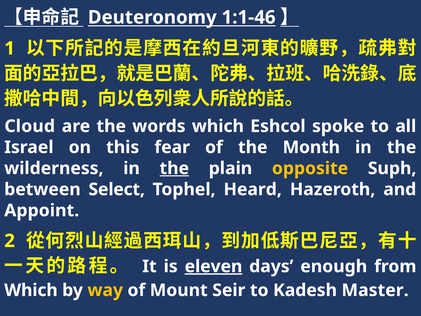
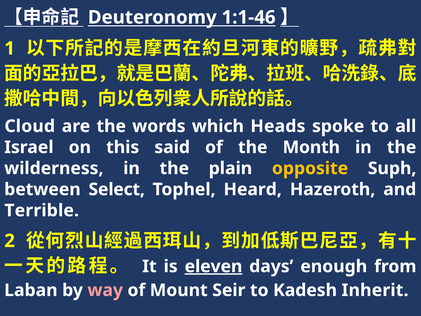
Eshcol: Eshcol -> Heads (278, 126)
fear: fear -> said (172, 147)
the underline: present -> none (174, 168)
Appoint: Appoint -> Terrible (42, 210)
Which: Which -> Laban (31, 290)
way colour: yellow -> pink (105, 290)
Master: Master -> Inherit (375, 290)
